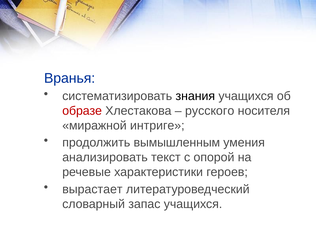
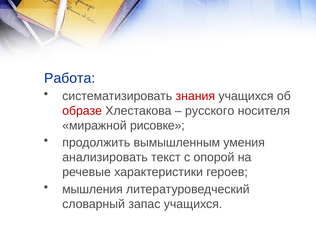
Вранья: Вранья -> Работа (70, 78)
знания colour: black -> red (195, 96)
интриге: интриге -> рисовке (157, 125)
вырастает: вырастает -> мышления (92, 189)
